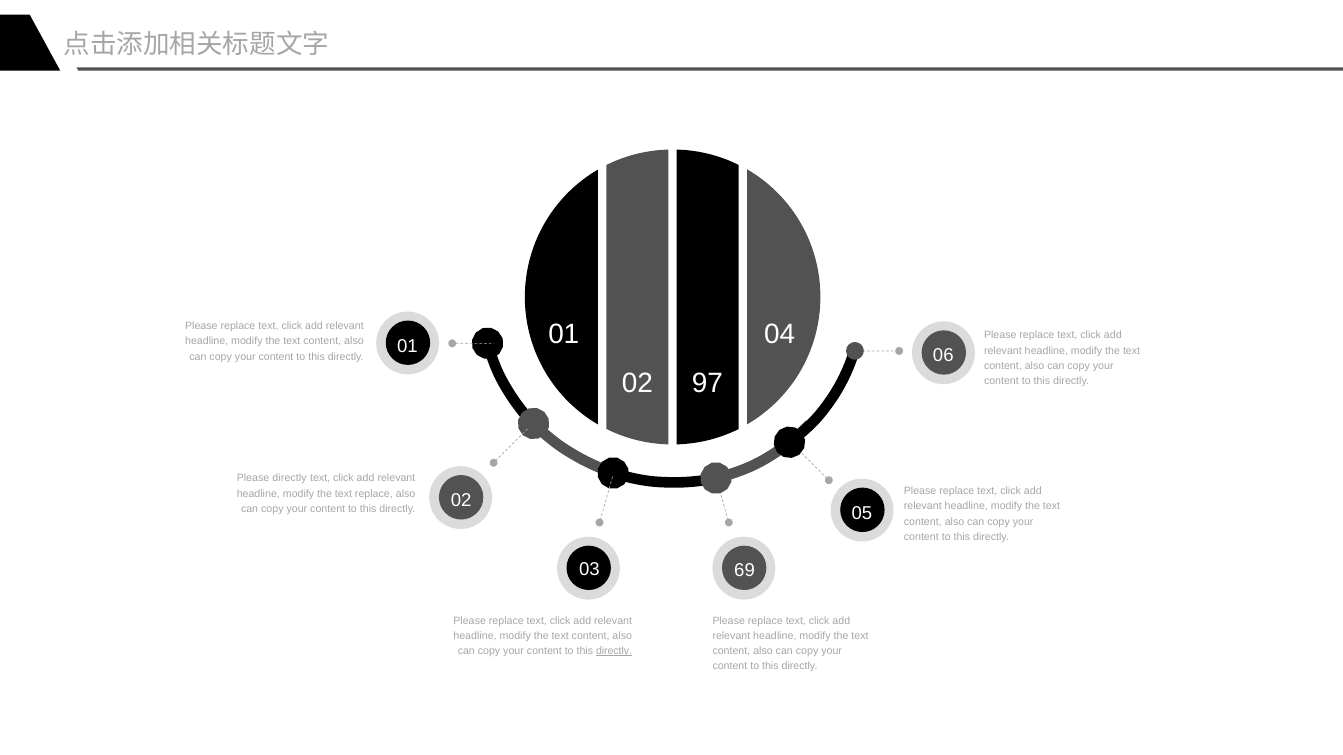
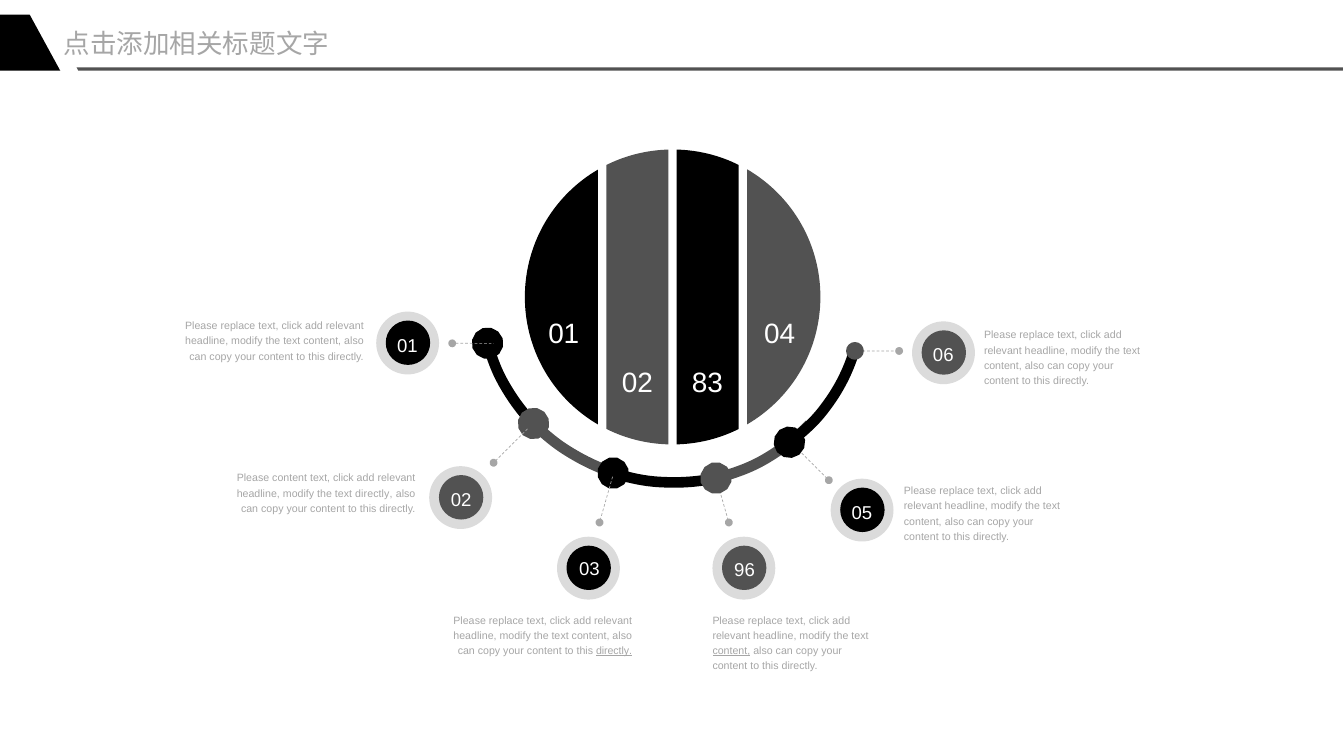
97: 97 -> 83 (707, 384)
Please directly: directly -> content (290, 479)
text replace: replace -> directly (374, 494)
69: 69 -> 96 (745, 571)
content underline: none -> present (731, 652)
